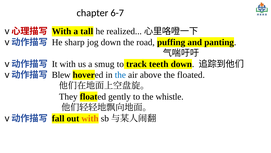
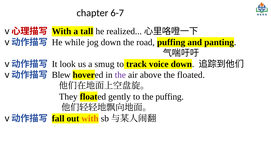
sharp: sharp -> while (75, 42)
It with: with -> look (68, 64)
teeth: teeth -> voice (159, 64)
the colour: blue -> purple (120, 75)
the whistle: whistle -> puffing (170, 96)
